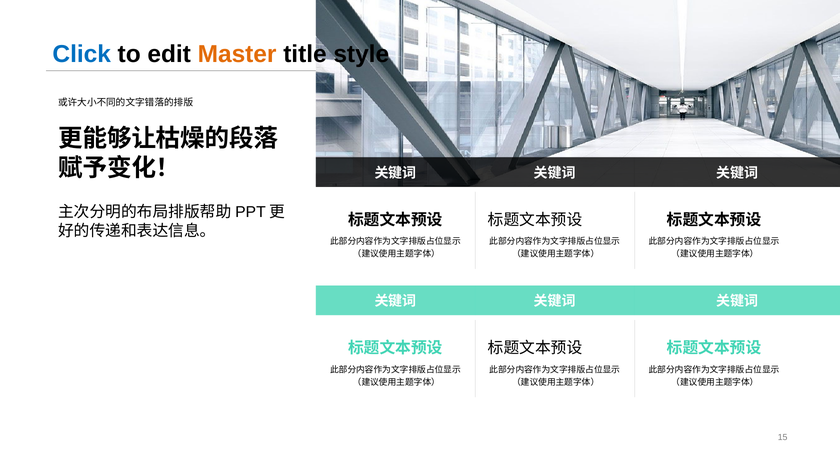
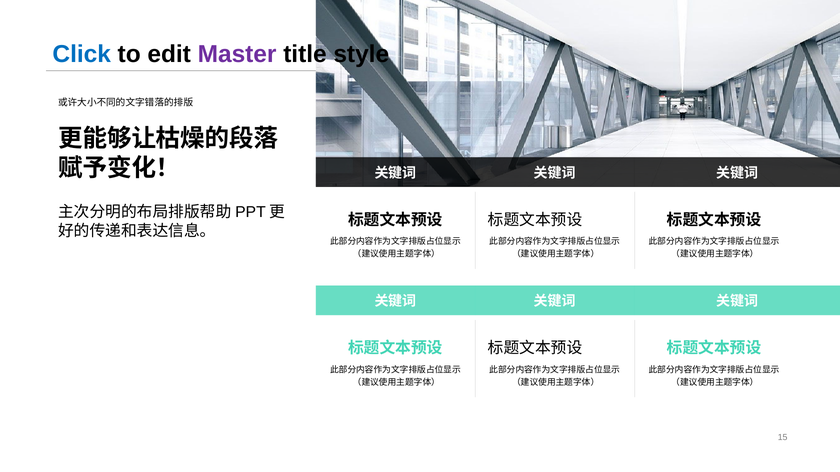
Master colour: orange -> purple (237, 54)
